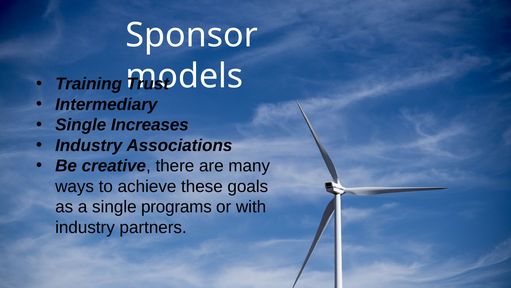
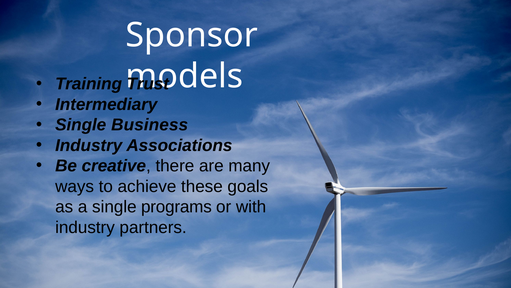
Increases: Increases -> Business (150, 125)
